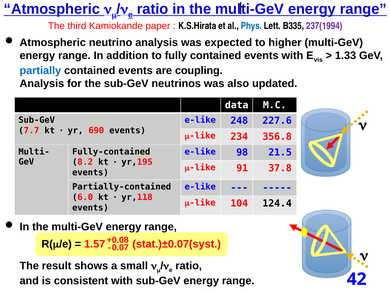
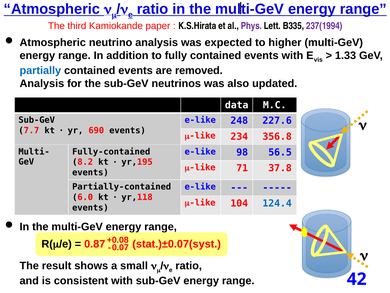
Phys colour: blue -> purple (251, 26)
coupling: coupling -> removed (199, 70)
21.5: 21.5 -> 56.5 (280, 152)
91: 91 -> 71 (242, 168)
124.4 colour: black -> blue (277, 203)
1.57: 1.57 -> 0.87 (95, 244)
